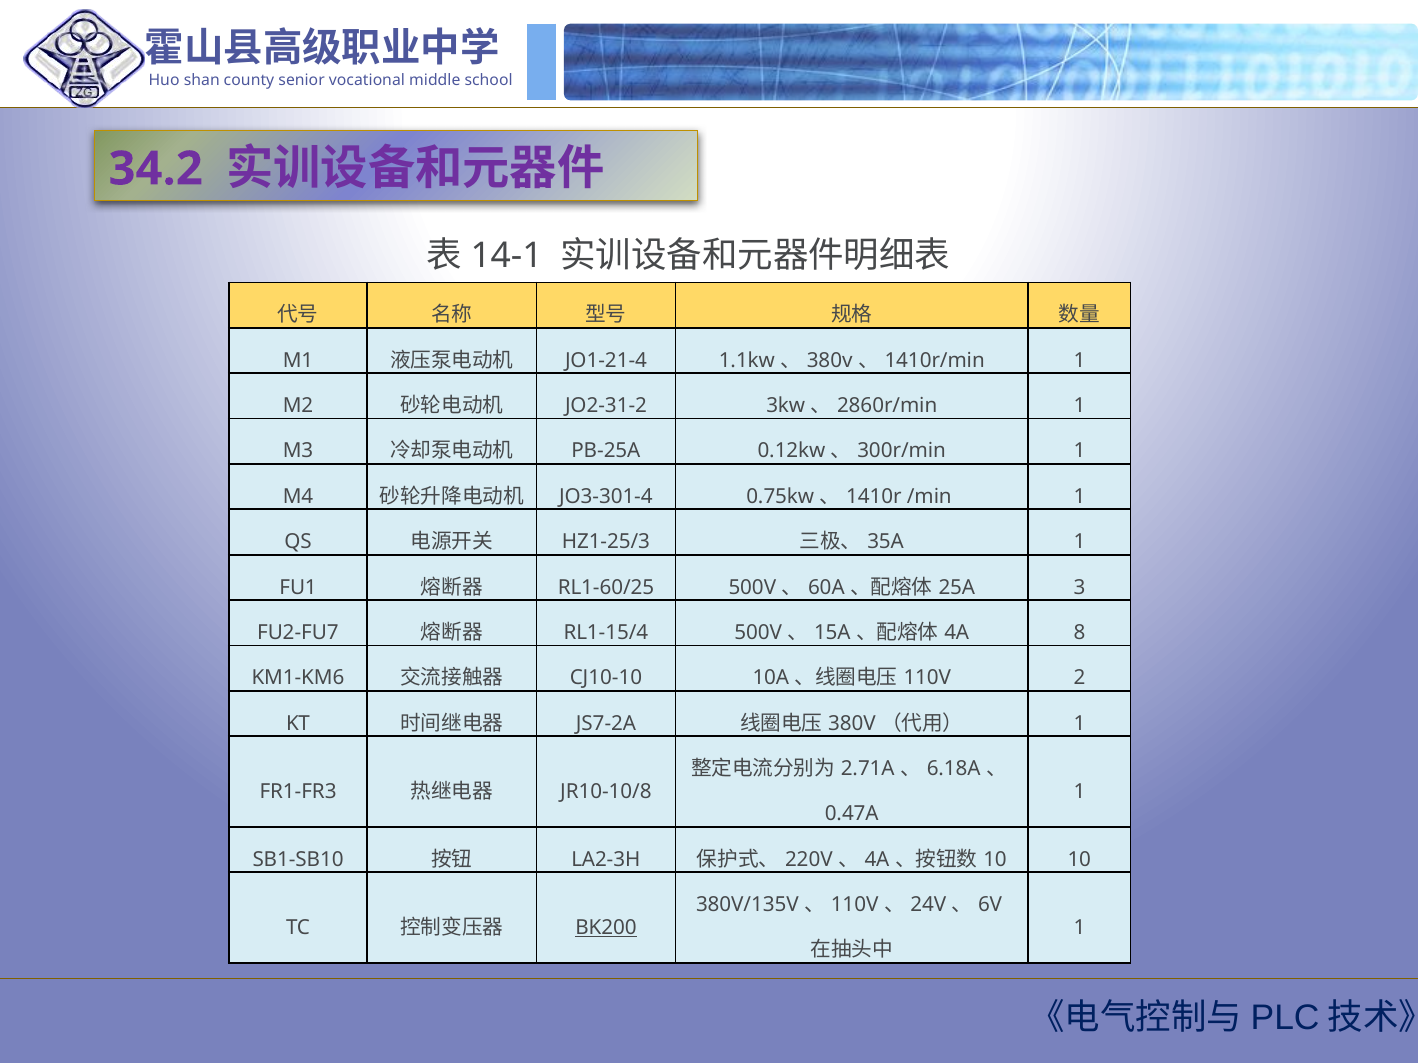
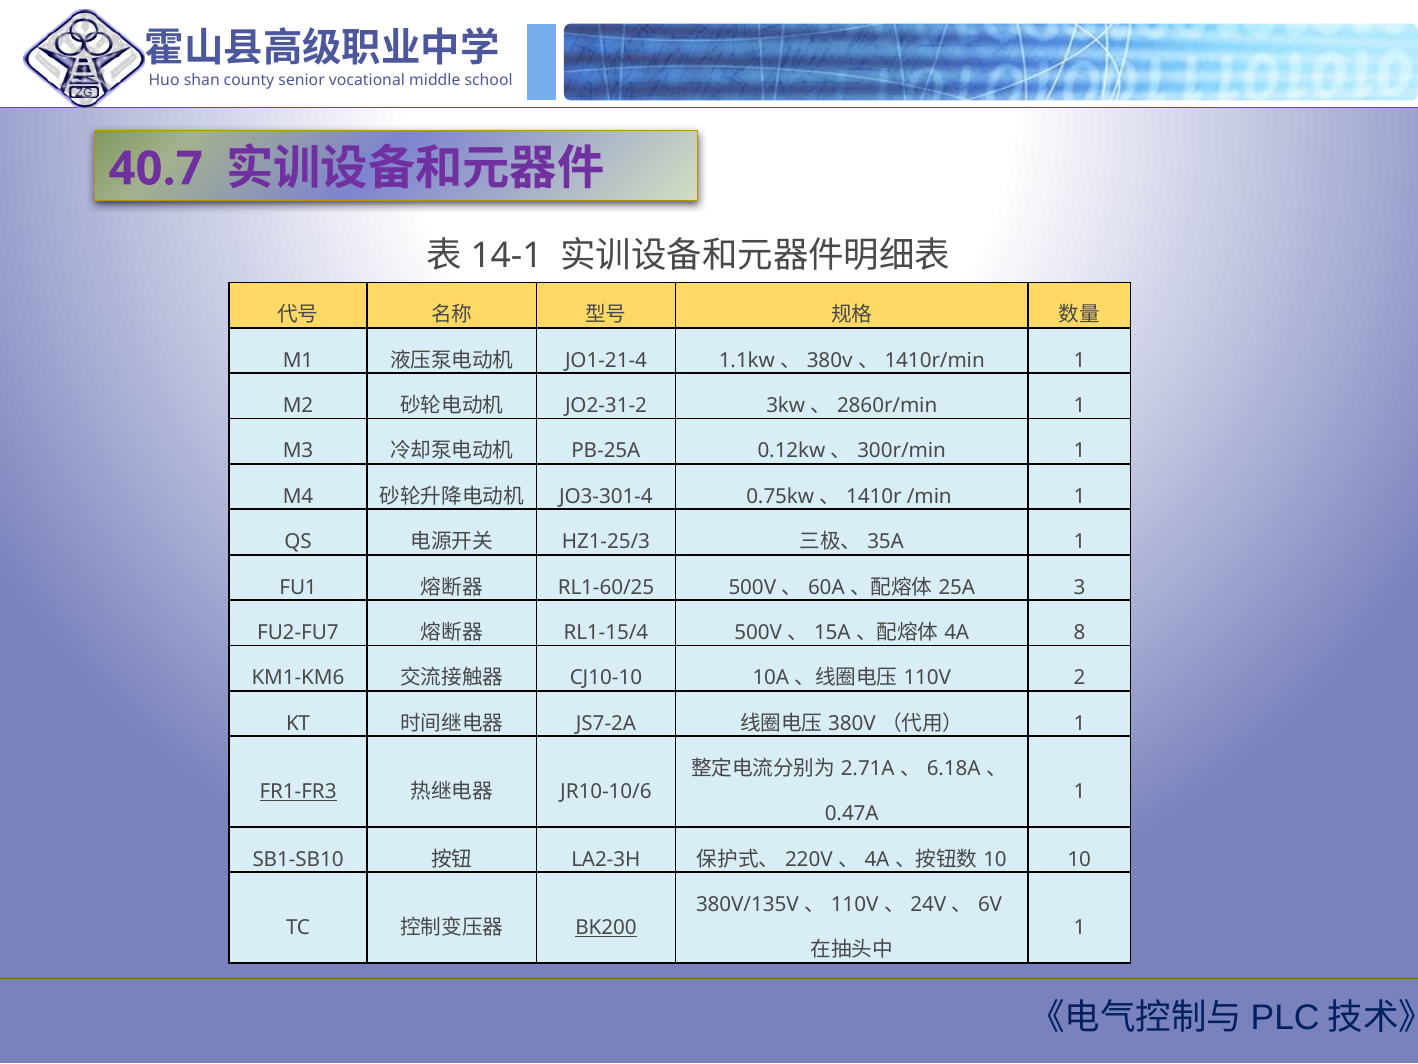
34.2: 34.2 -> 40.7 (156, 169)
FR1-FR3 underline: none -> present (298, 791)
JR10-10/8: JR10-10/8 -> JR10-10/6 (606, 791)
